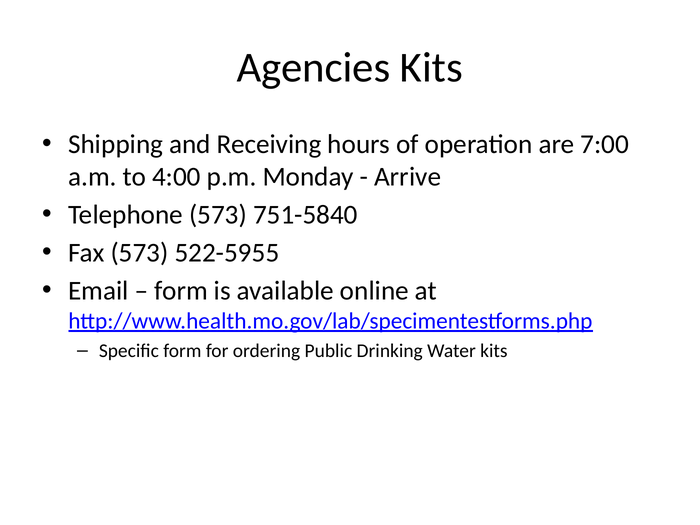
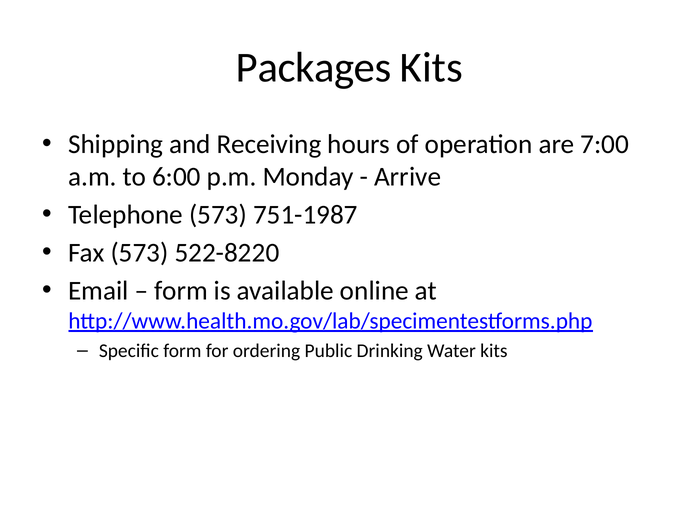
Agencies: Agencies -> Packages (314, 68)
4:00: 4:00 -> 6:00 (176, 177)
751-5840: 751-5840 -> 751-1987 (305, 215)
522-5955: 522-5955 -> 522-8220 (227, 253)
